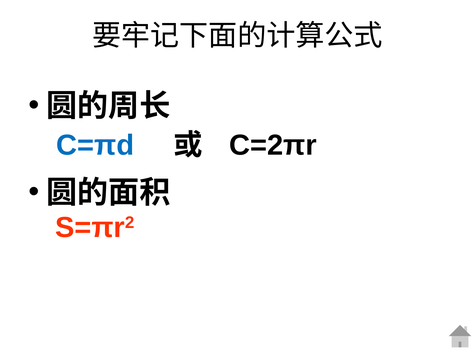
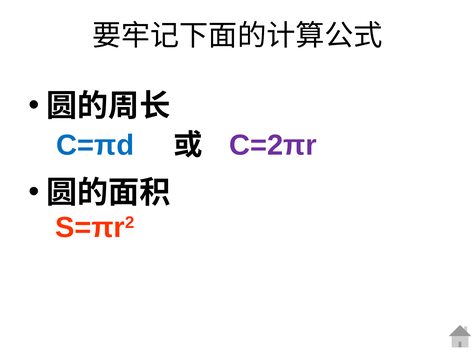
C=2πr colour: black -> purple (273, 145)
